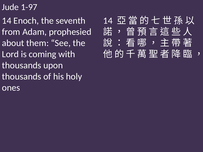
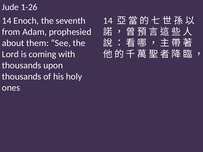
1-97: 1-97 -> 1-26 (29, 7)
